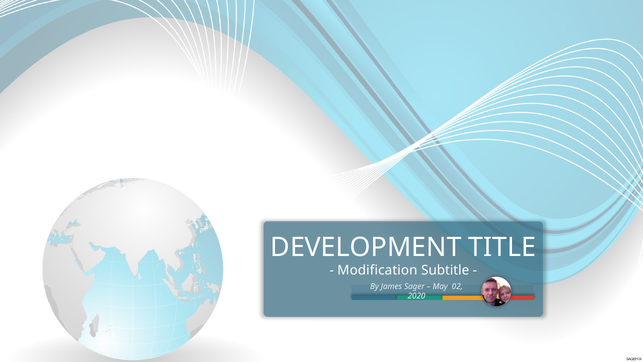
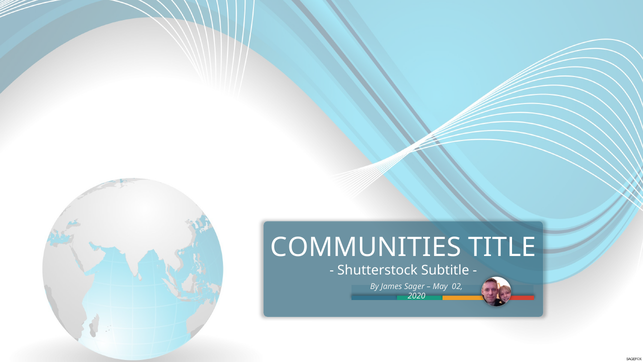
DEVELOPMENT: DEVELOPMENT -> COMMUNITIES (366, 247)
Modification: Modification -> Shutterstock (377, 270)
